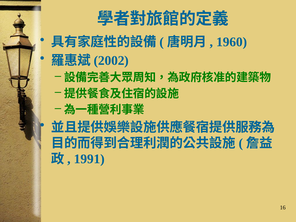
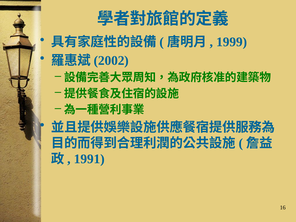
1960: 1960 -> 1999 (232, 42)
